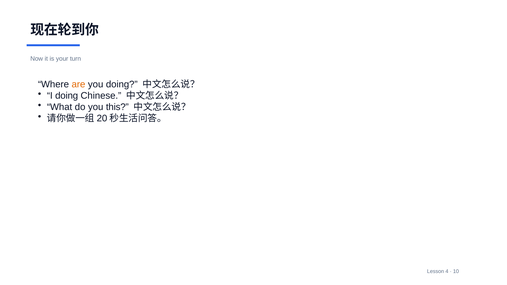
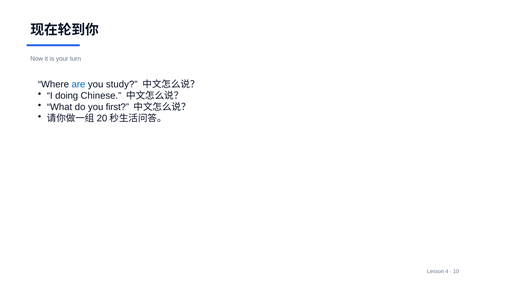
are colour: orange -> blue (78, 84)
you doing: doing -> study (122, 84)
this: this -> first (117, 107)
